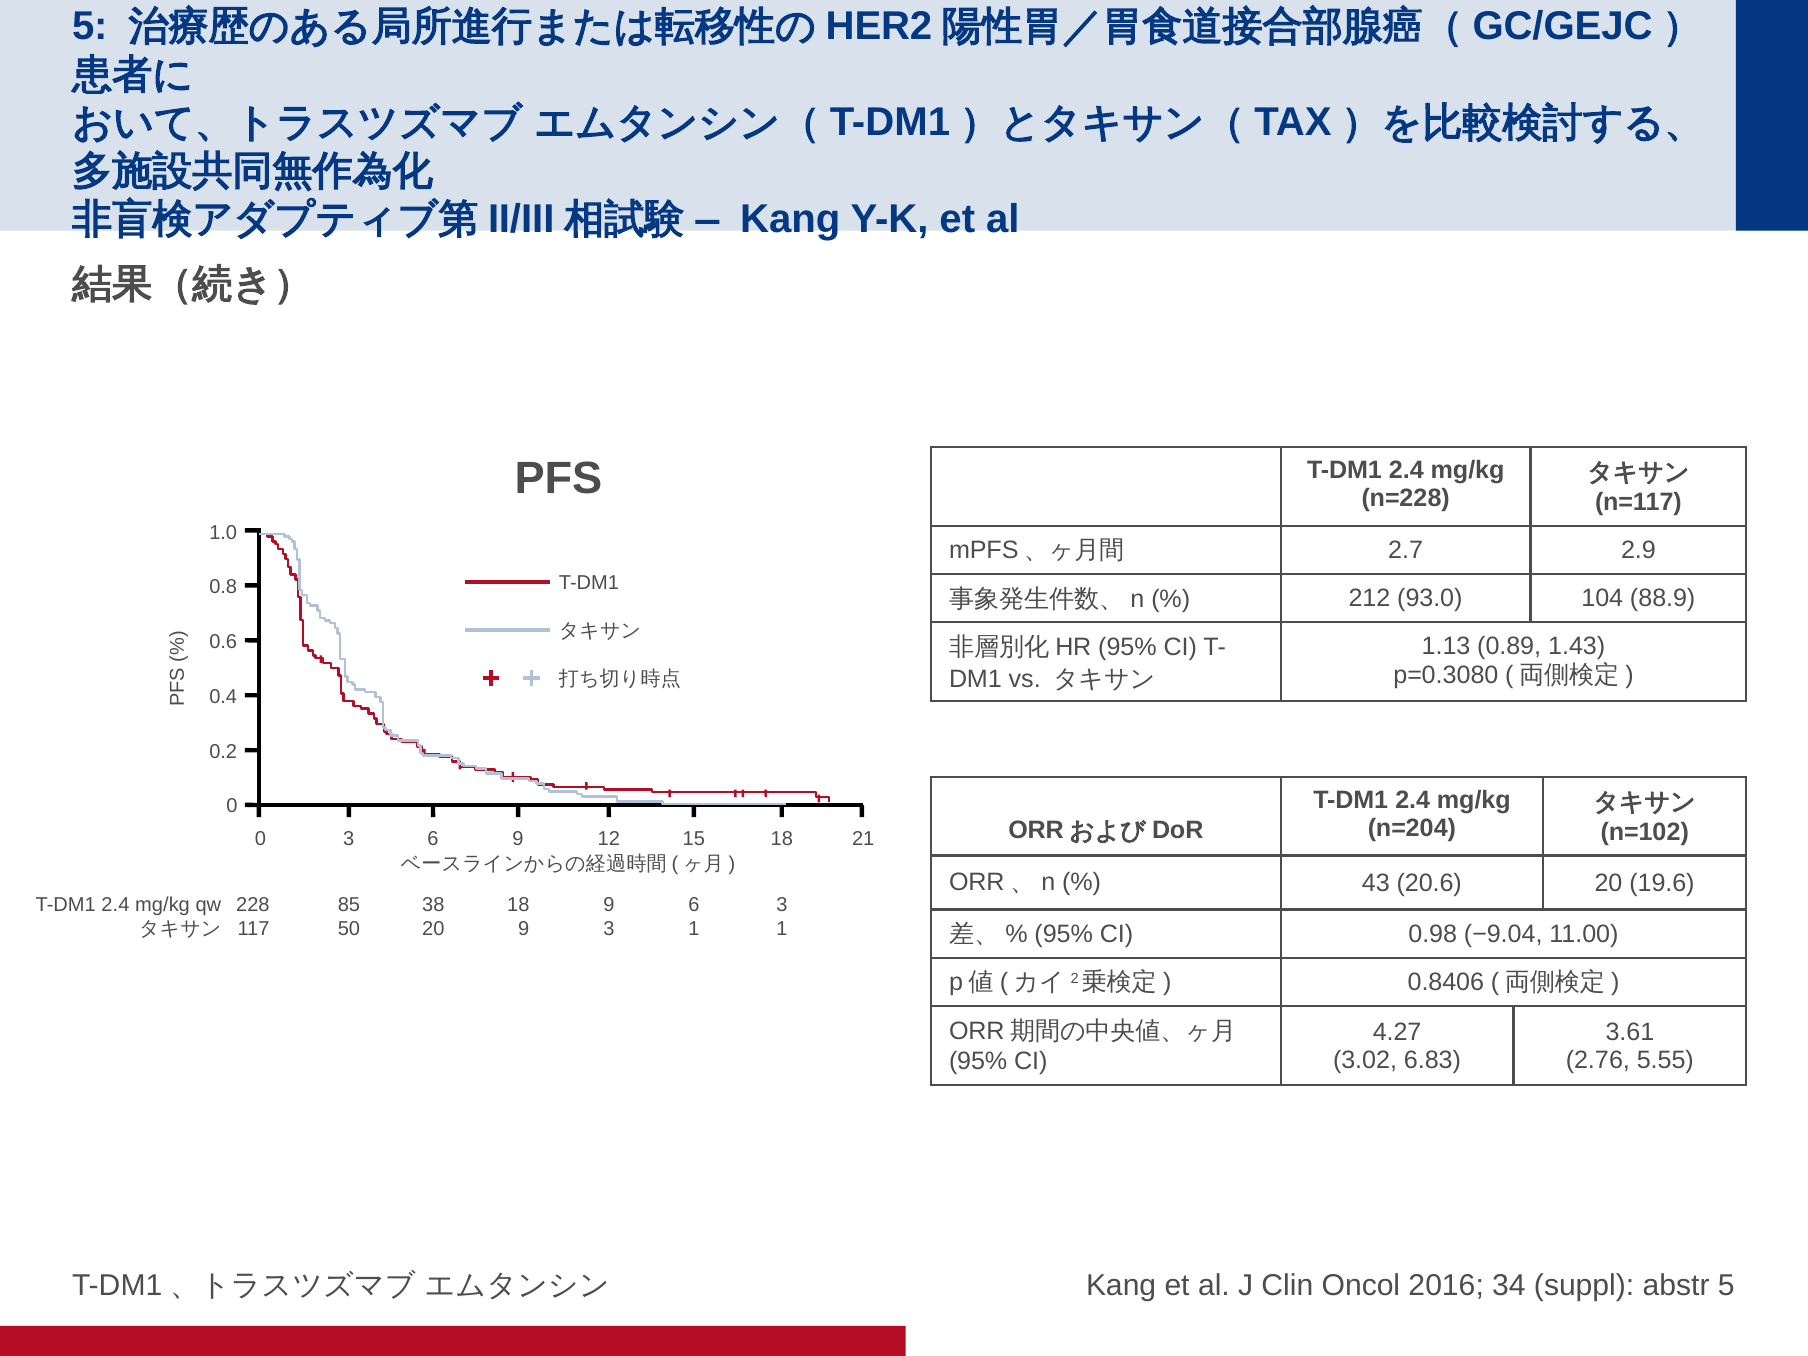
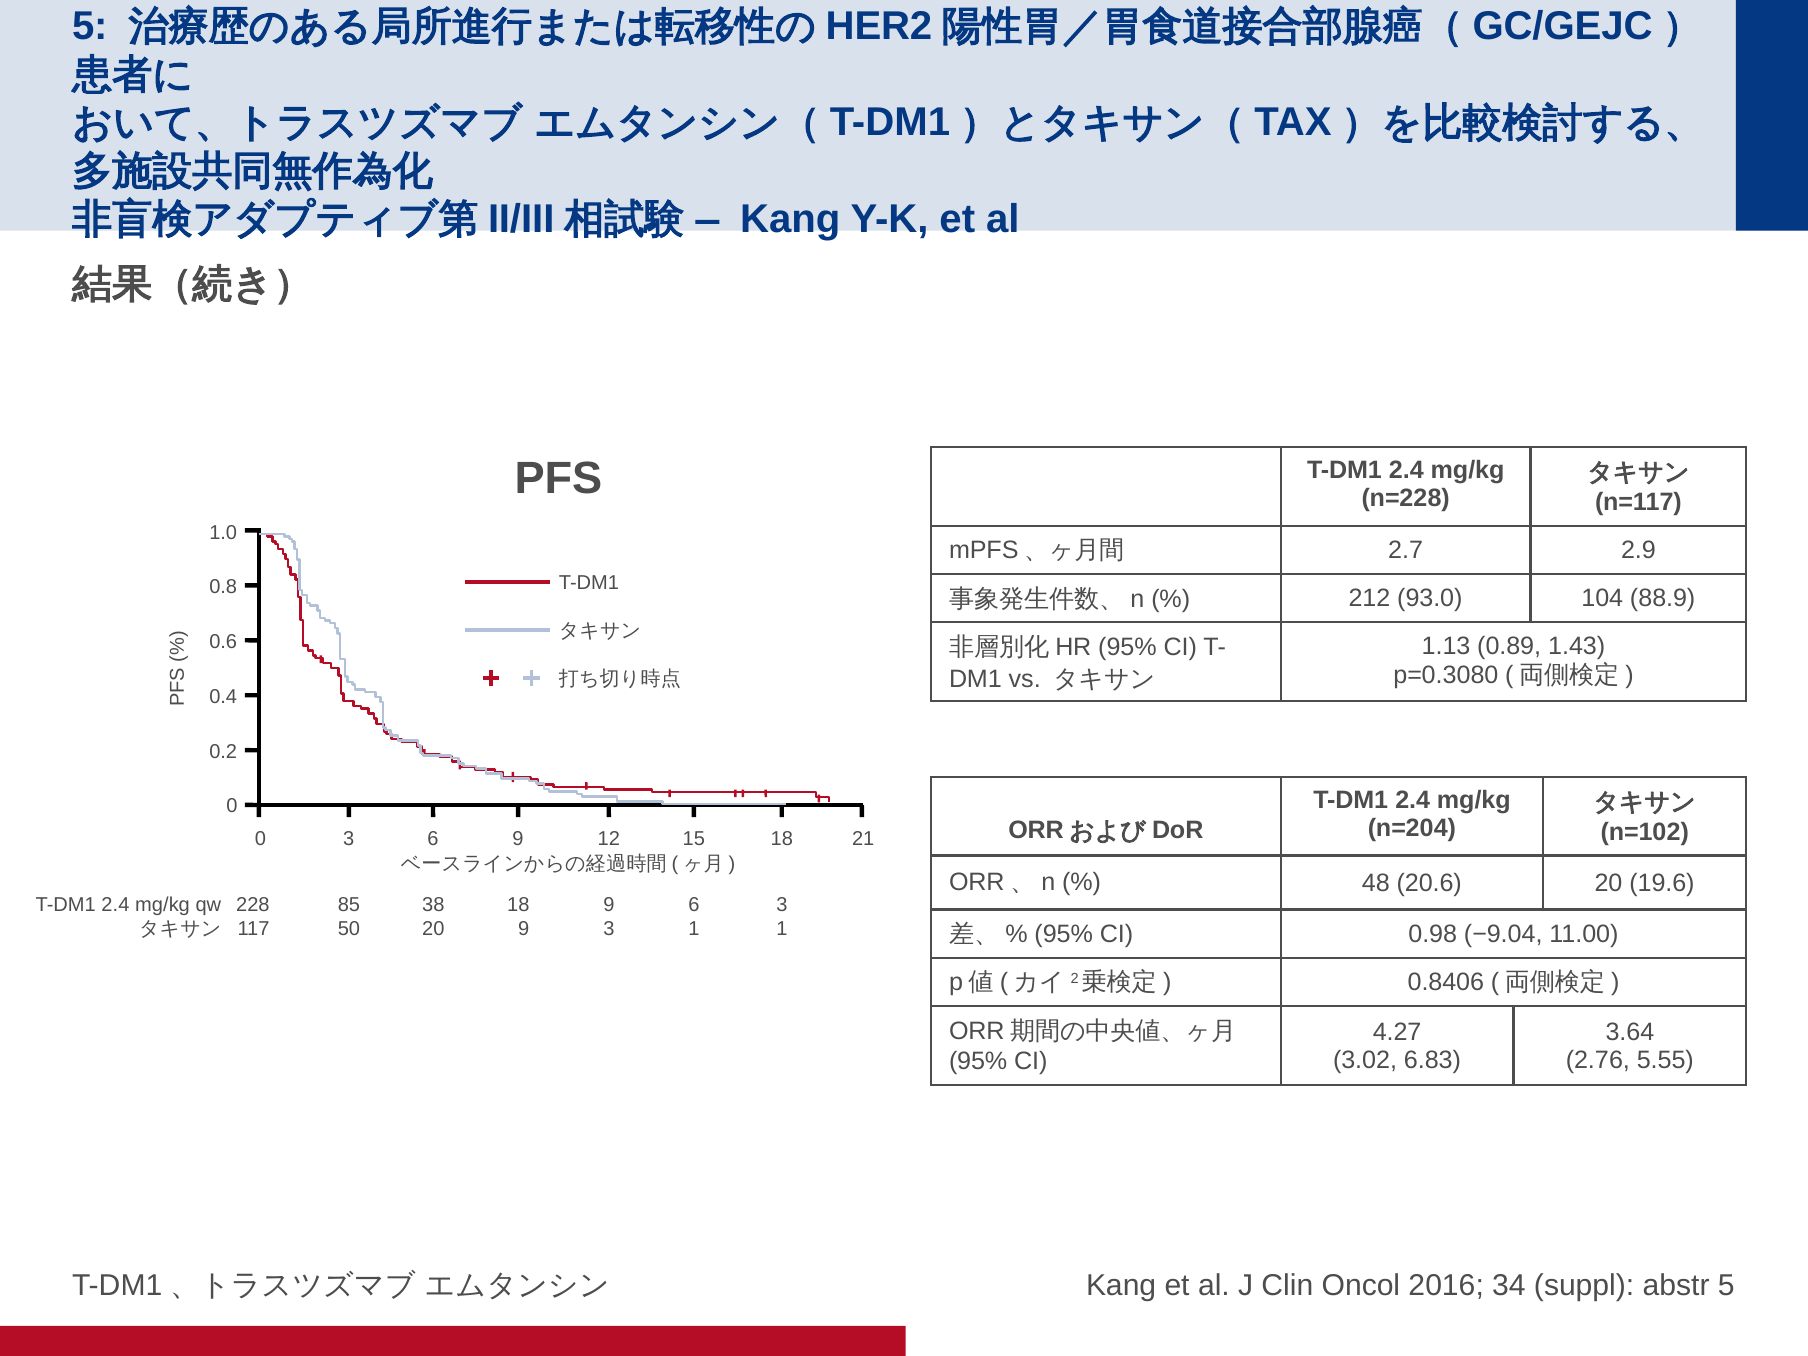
43: 43 -> 48 (1376, 883)
3.61: 3.61 -> 3.64 (1630, 1032)
